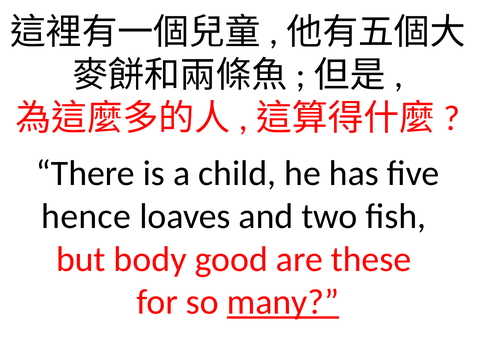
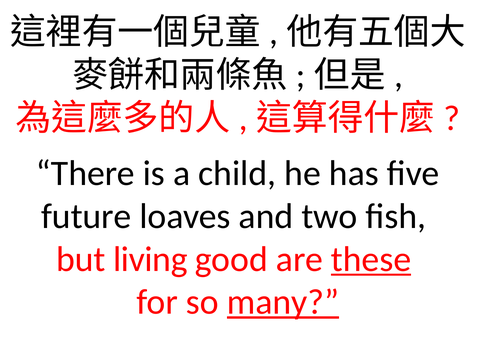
hence: hence -> future (86, 216)
body: body -> living (150, 259)
these underline: none -> present (371, 259)
